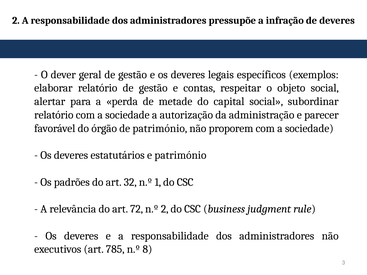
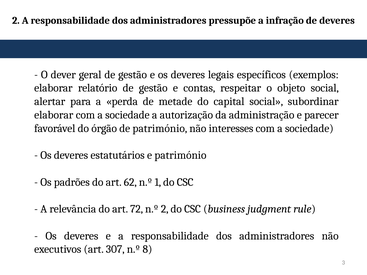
relatório: relatório -> elaborar (54, 115)
proporem: proporem -> interesses (231, 128)
32: 32 -> 62 (130, 182)
785: 785 -> 307 (115, 250)
